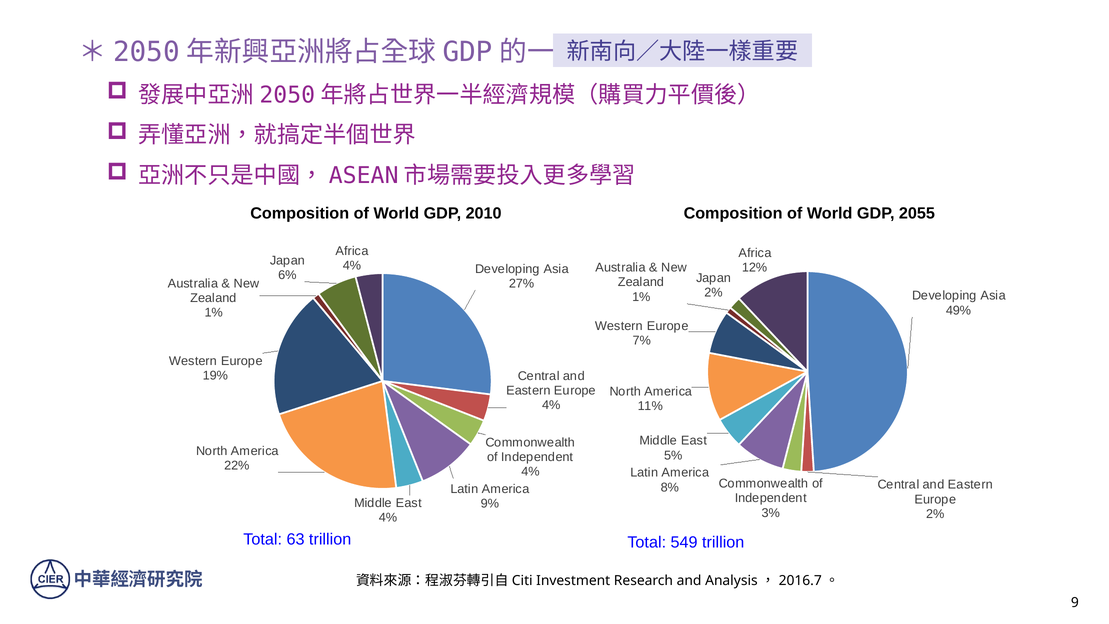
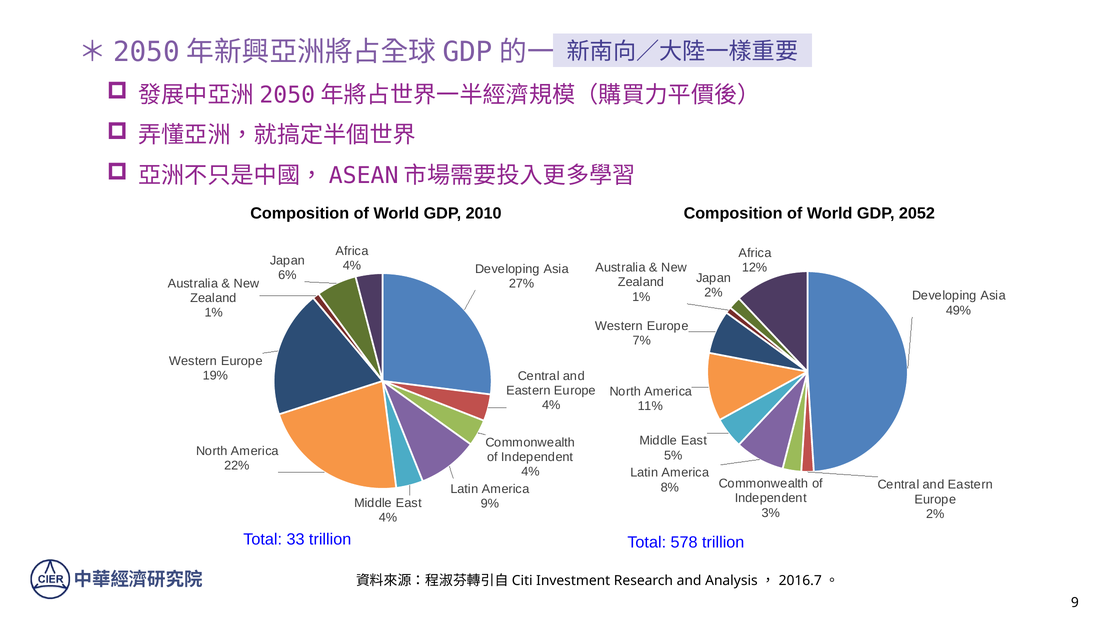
2055: 2055 -> 2052 (917, 213)
63: 63 -> 33 (296, 539)
549: 549 -> 578 (684, 542)
